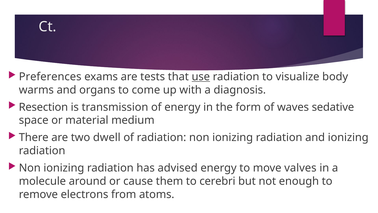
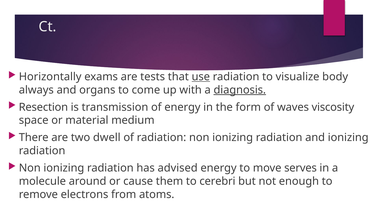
Preferences: Preferences -> Horizontally (50, 77)
warms: warms -> always (36, 90)
diagnosis underline: none -> present (240, 90)
sedative: sedative -> viscosity (333, 107)
valves: valves -> serves (301, 168)
